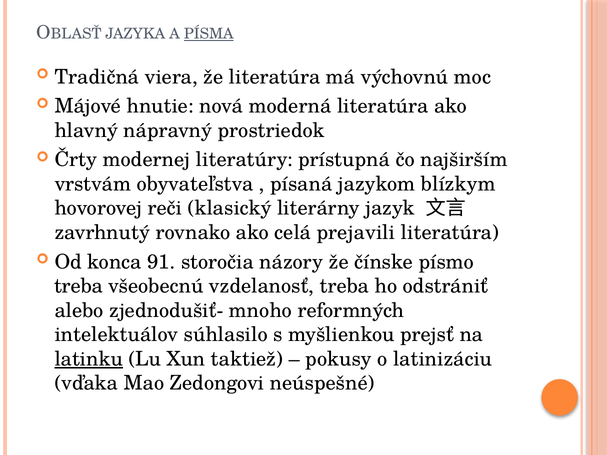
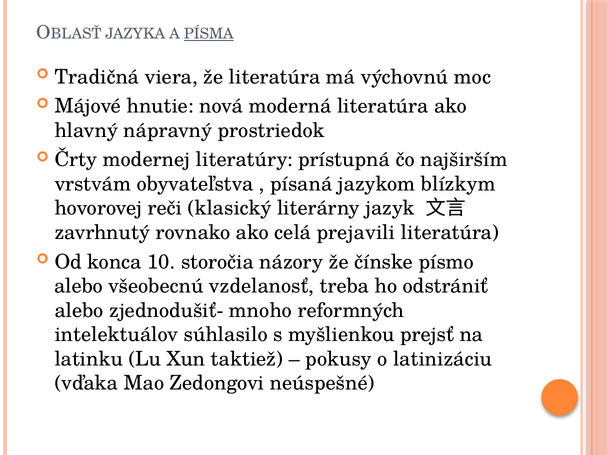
91: 91 -> 10 (161, 262)
treba: treba -> alebo (79, 286)
latinku underline: present -> none (89, 359)
